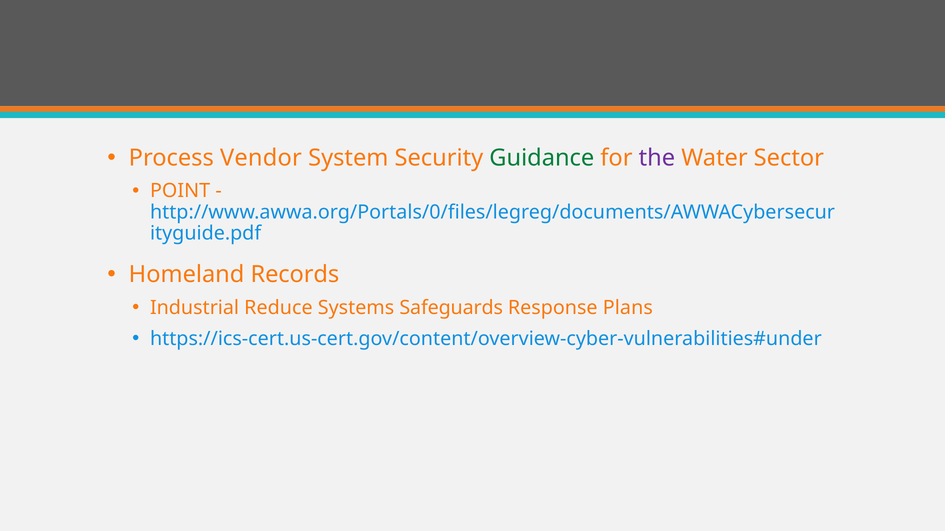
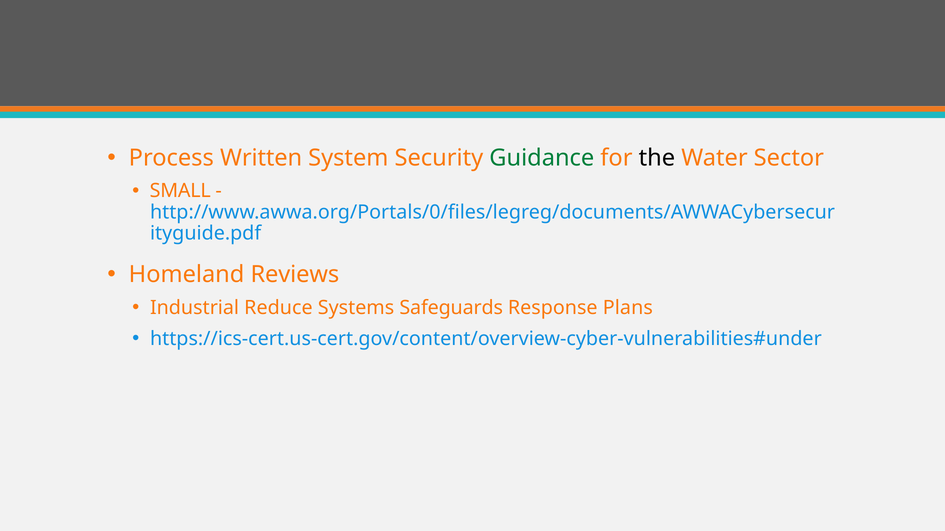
Vendor: Vendor -> Written (261, 158)
the colour: purple -> black (657, 158)
POINT: POINT -> SMALL (180, 191)
Records: Records -> Reviews (295, 275)
